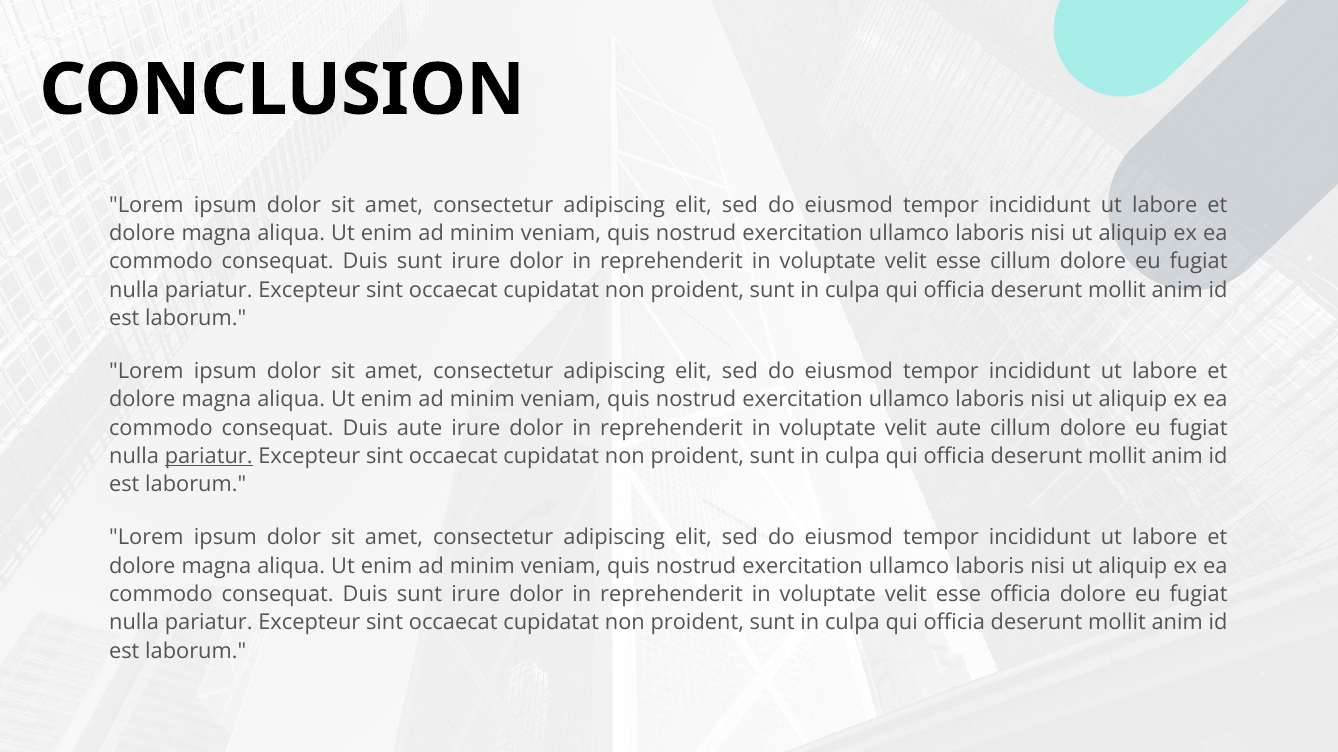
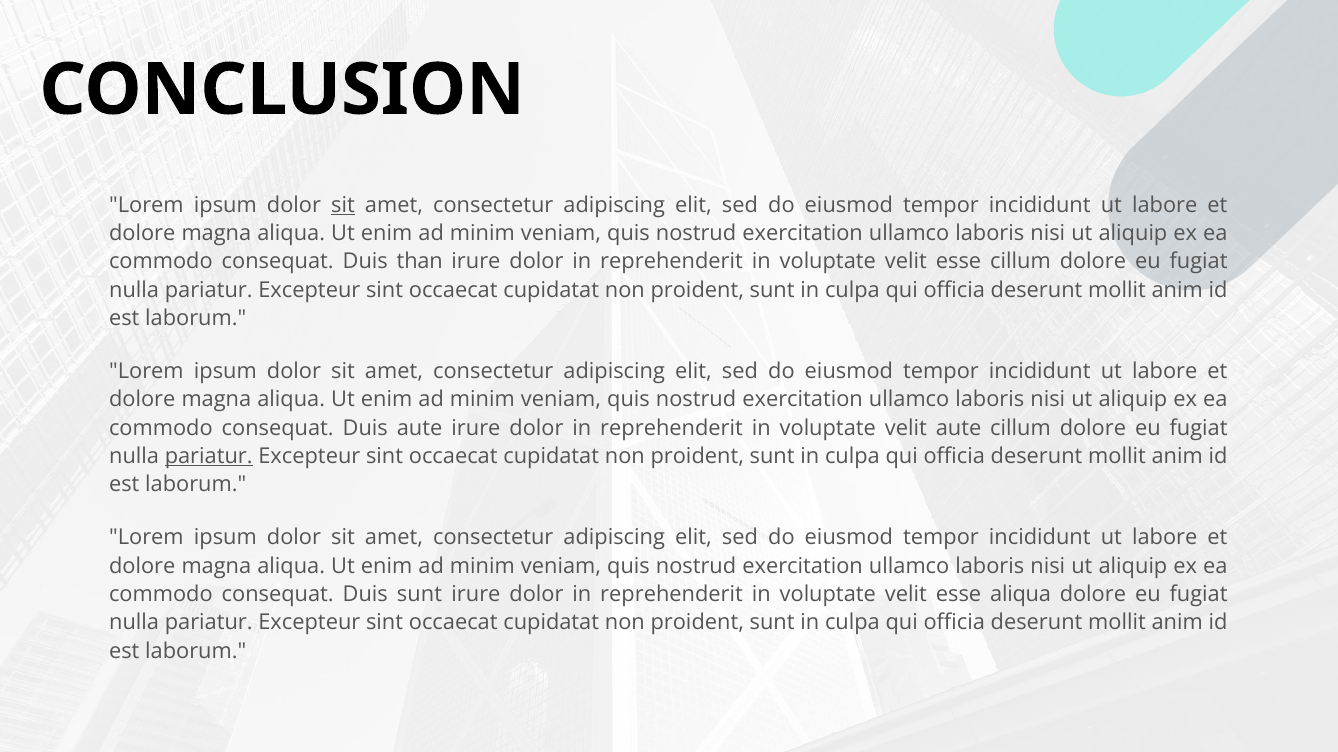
sit underline: none -> present (343, 205)
sunt: sunt -> than (420, 262)
esse officia: officia -> aliqua (1021, 595)
